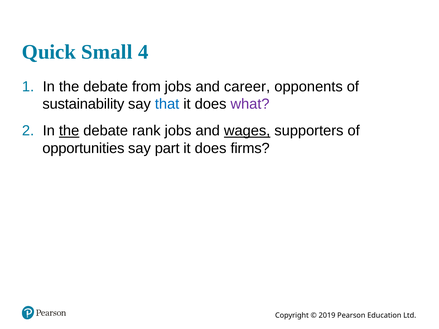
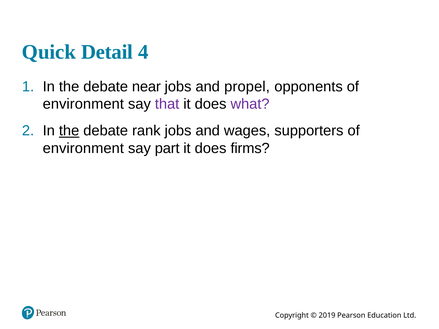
Small: Small -> Detail (107, 52)
from: from -> near (146, 87)
career: career -> propel (247, 87)
sustainability: sustainability -> environment (83, 104)
that colour: blue -> purple (167, 104)
wages underline: present -> none (247, 131)
opportunities: opportunities -> environment (83, 148)
